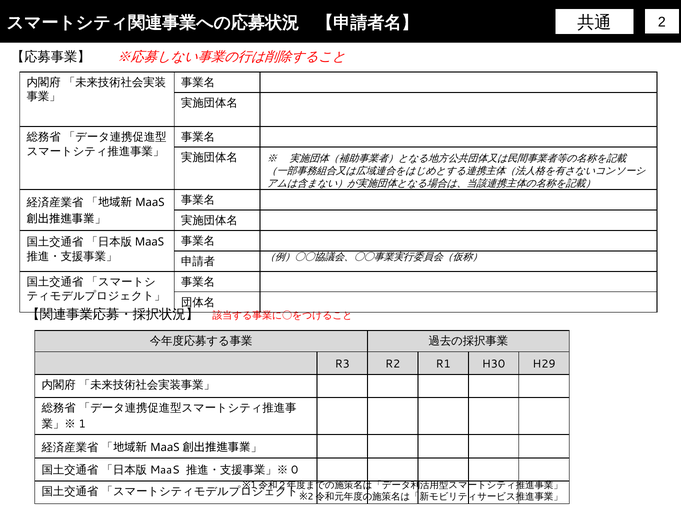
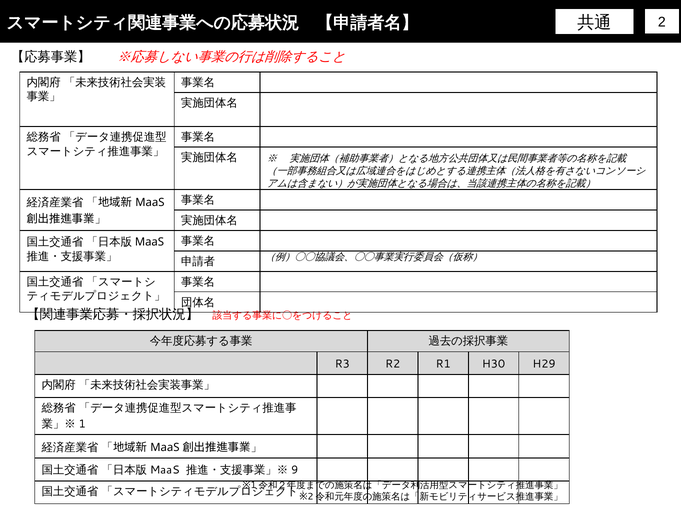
0: 0 -> 9 (295, 470)
